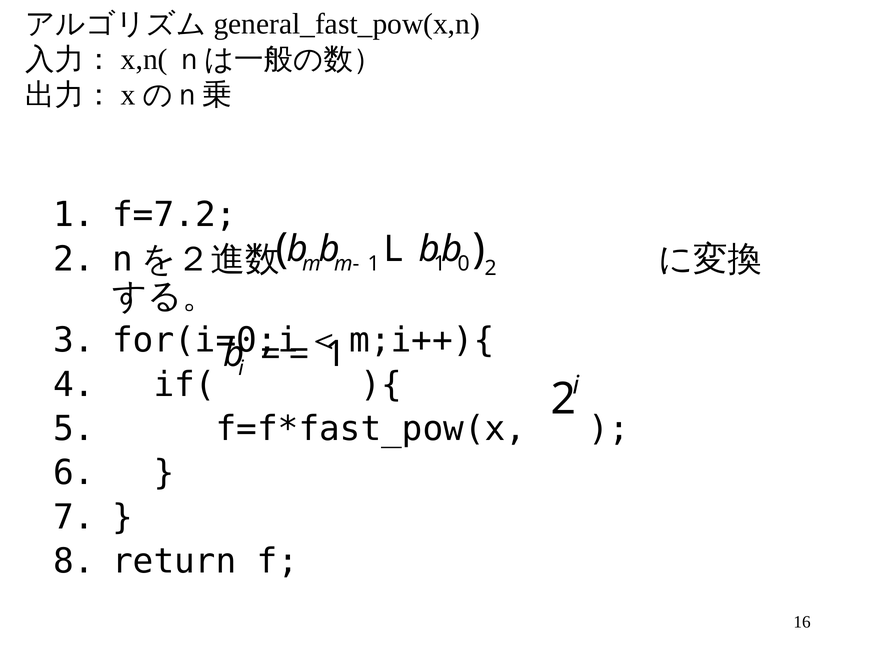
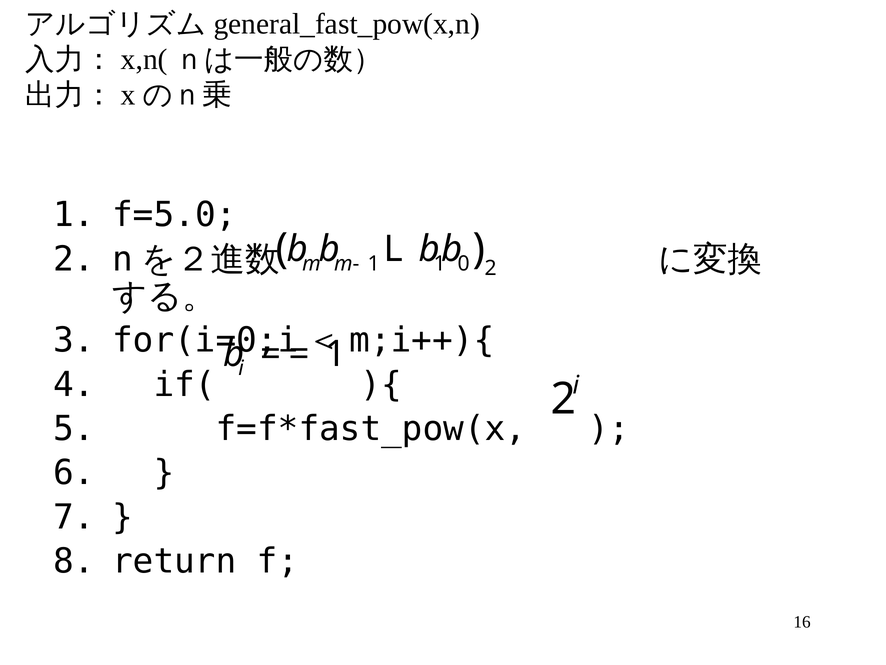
f=7.2: f=7.2 -> f=5.0 (174, 215)
